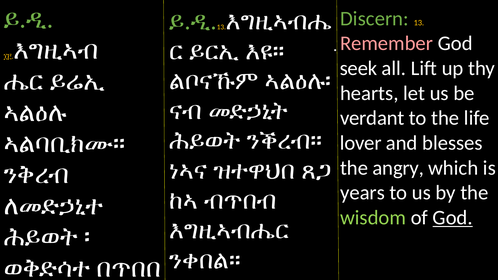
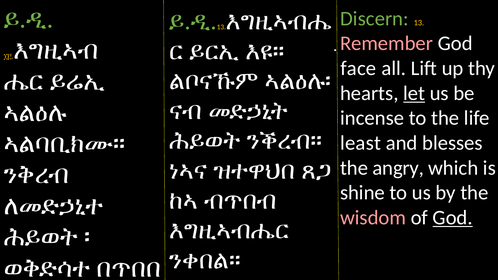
seek: seek -> face (358, 68)
let underline: none -> present (414, 93)
verdant: verdant -> incense (372, 118)
lover: lover -> least (361, 143)
years: years -> shine (362, 193)
wisdom colour: light green -> pink (373, 218)
